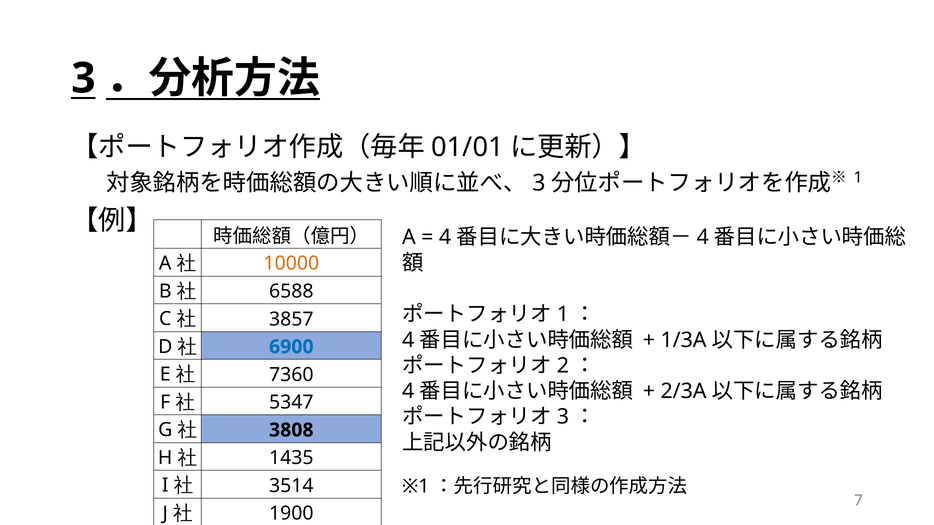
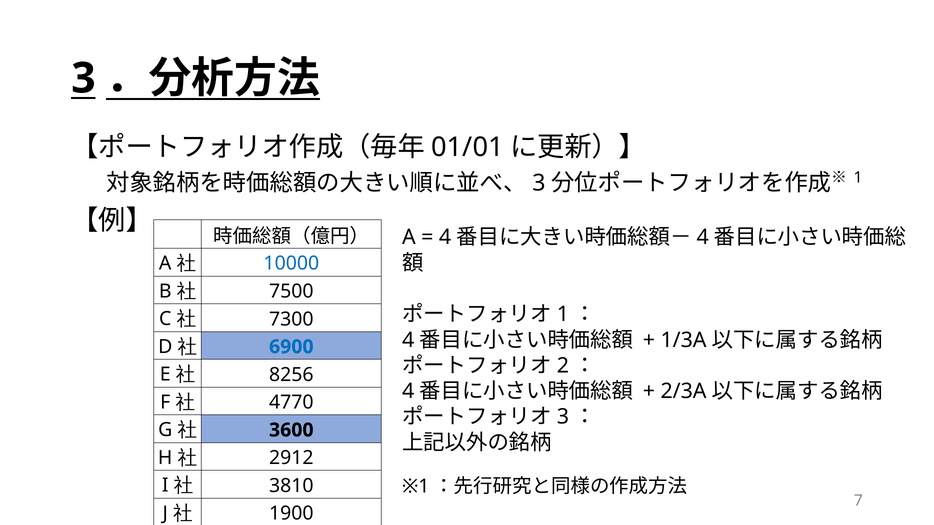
10000 colour: orange -> blue (291, 264)
6588: 6588 -> 7500 (291, 292)
3857: 3857 -> 7300 (291, 319)
7360: 7360 -> 8256 (291, 375)
5347: 5347 -> 4770 (291, 403)
3808: 3808 -> 3600 (291, 430)
1435: 1435 -> 2912 (291, 458)
3514: 3514 -> 3810 (291, 486)
